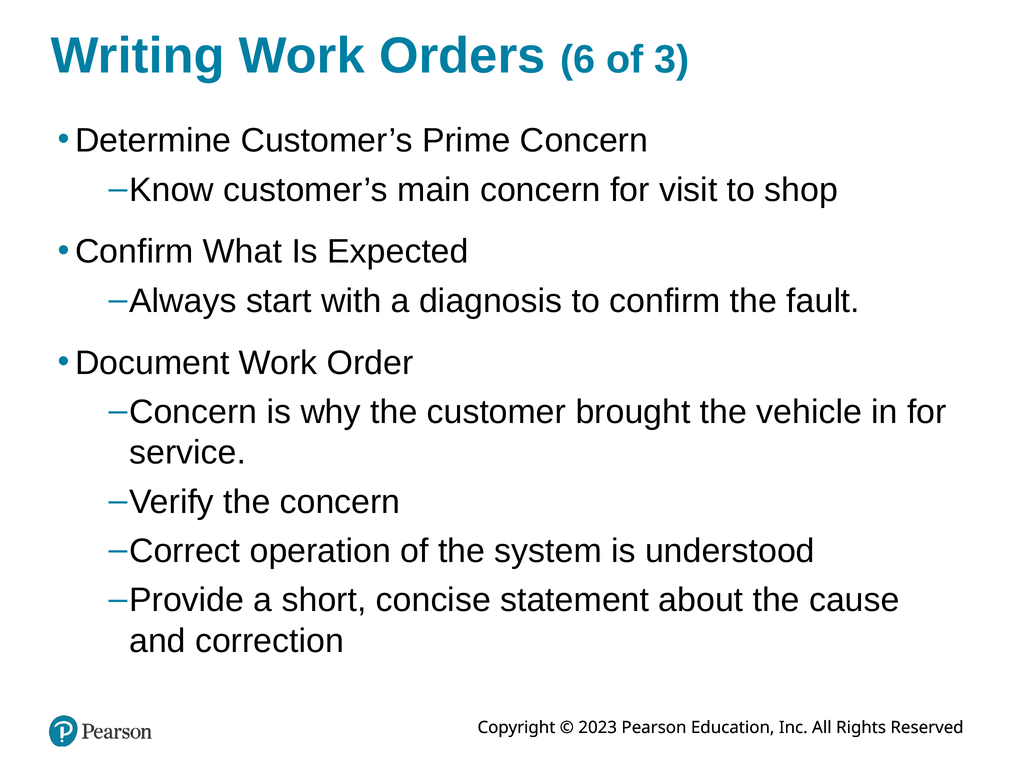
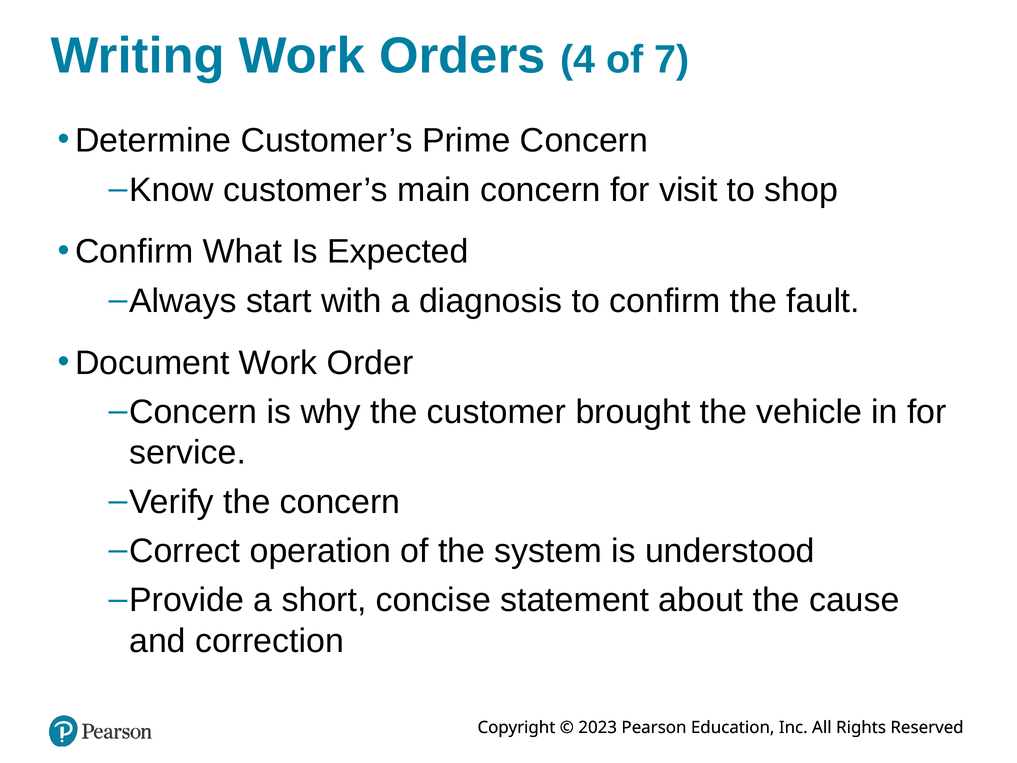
6: 6 -> 4 (578, 59)
3: 3 -> 7 (672, 59)
